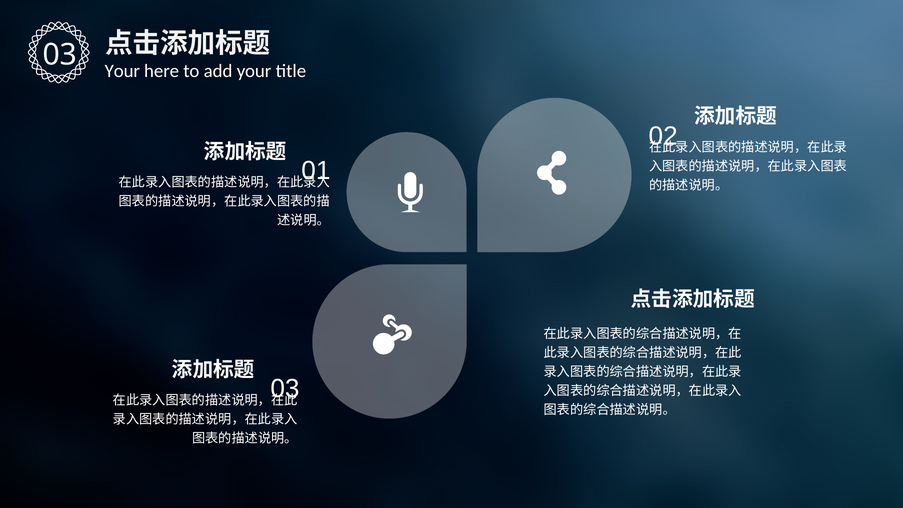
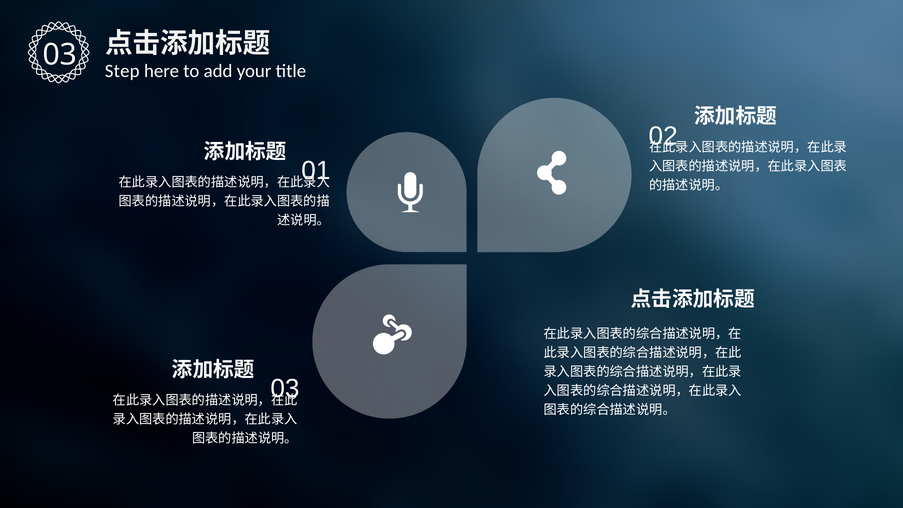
Your: Your -> Step (122, 71)
